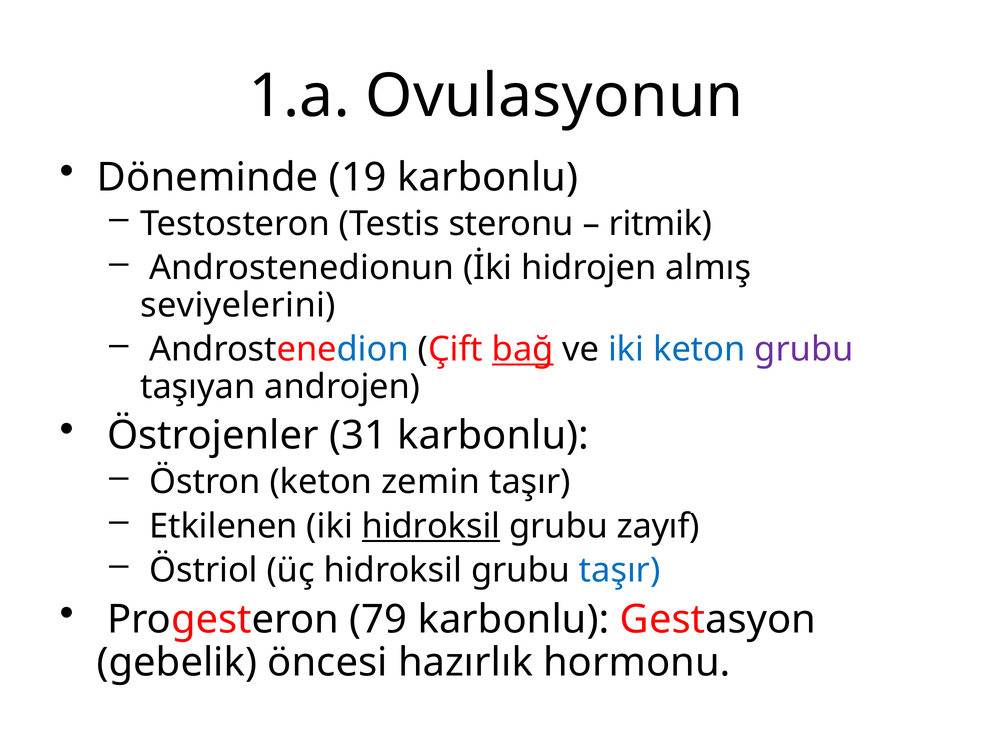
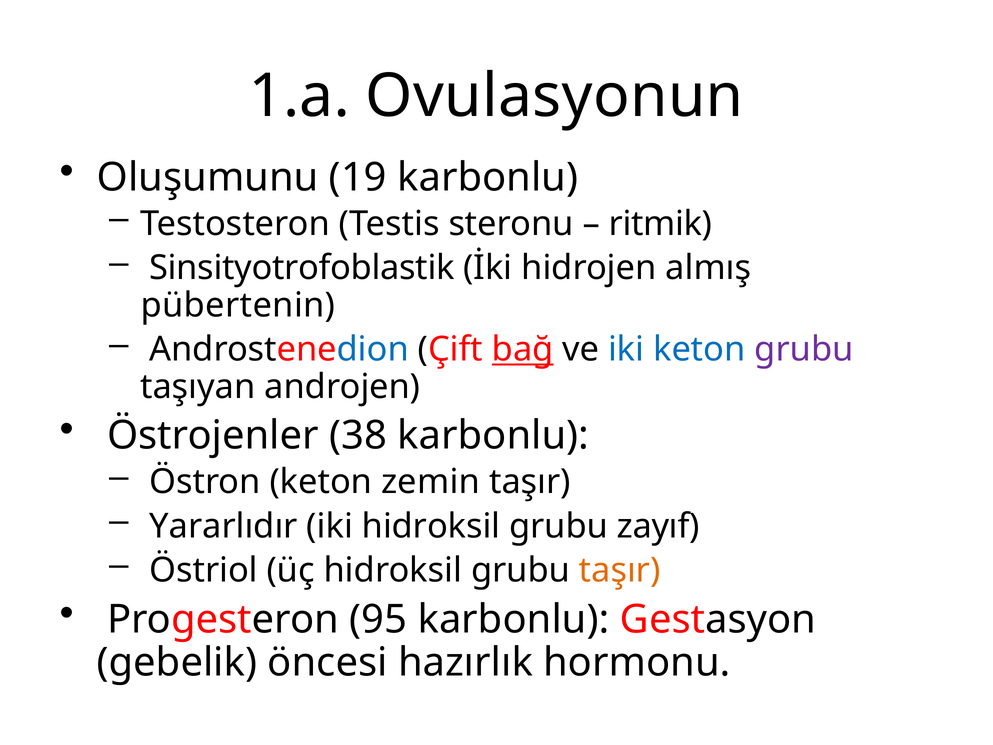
Döneminde: Döneminde -> Oluşumunu (208, 177)
Androstenedionun: Androstenedionun -> Sinsityotrofoblastik (302, 268)
seviyelerini: seviyelerini -> pübertenin (238, 305)
31: 31 -> 38 (358, 435)
Etkilenen: Etkilenen -> Yararlıdır (223, 526)
hidroksil underline: present -> none (431, 526)
taşır colour: blue -> orange (620, 570)
79: 79 -> 95 (378, 619)
